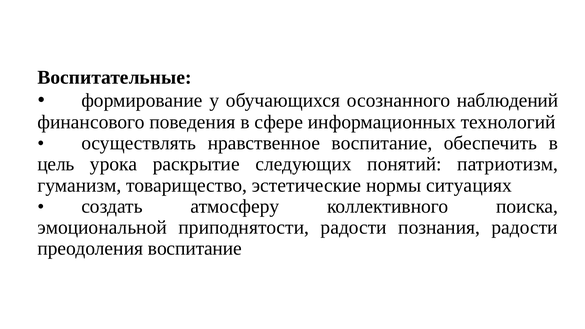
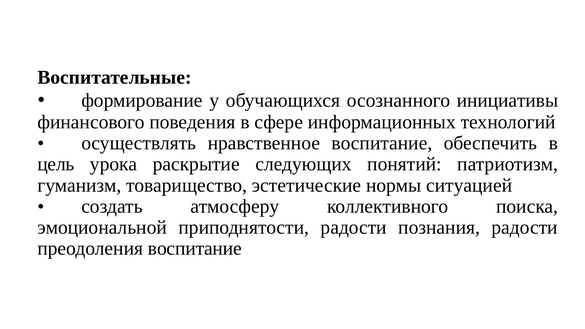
наблюдений: наблюдений -> инициативы (508, 100)
ситуациях: ситуациях -> ситуацией (469, 185)
